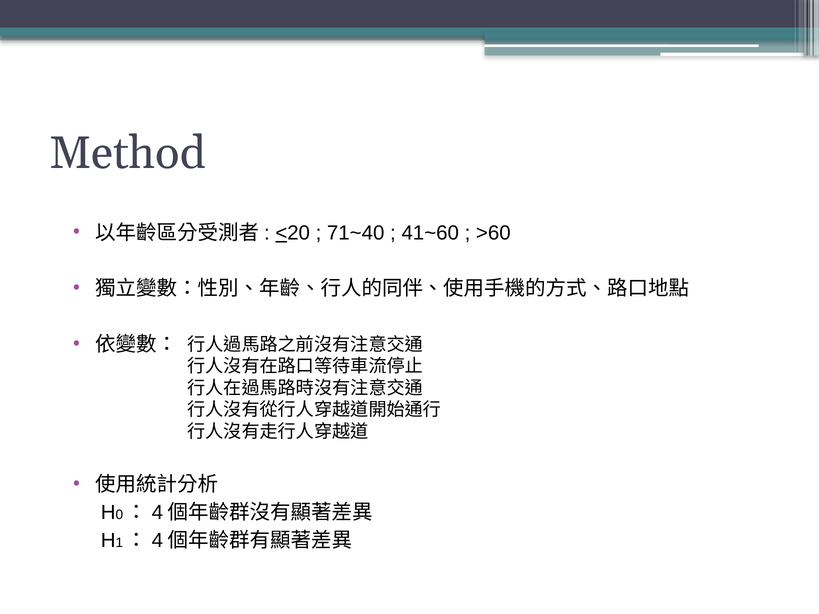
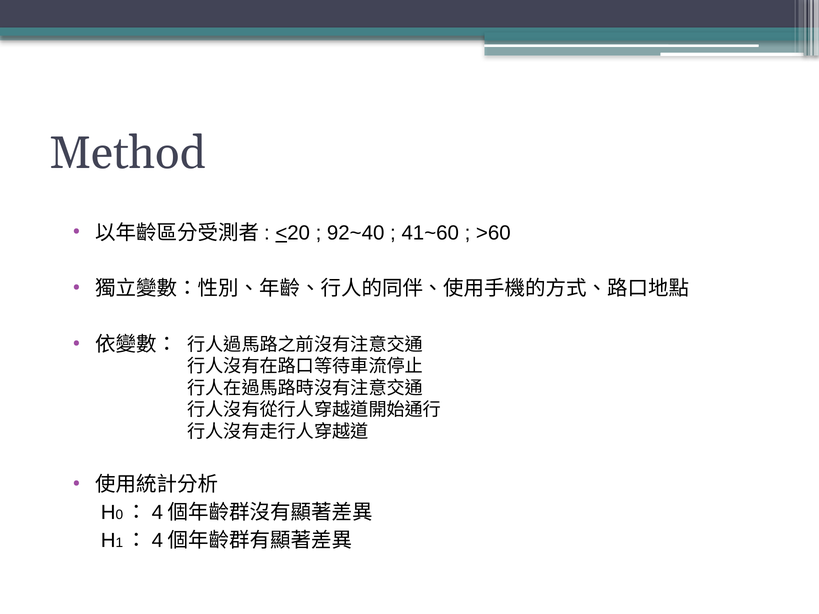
71~40: 71~40 -> 92~40 (356, 233)
